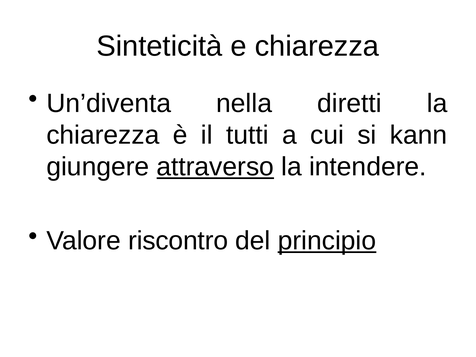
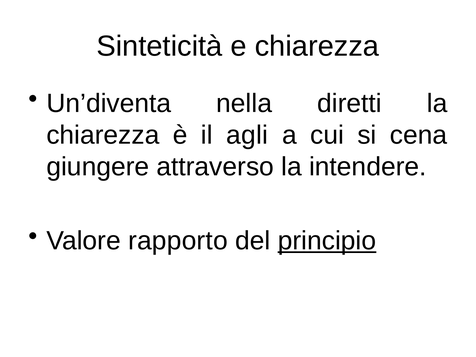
tutti: tutti -> agli (247, 135)
kann: kann -> cena (418, 135)
attraverso underline: present -> none (215, 167)
riscontro: riscontro -> rapporto (178, 241)
